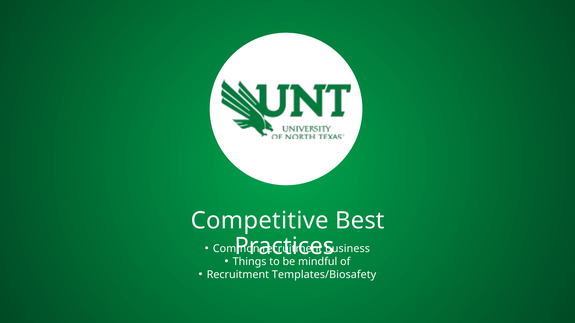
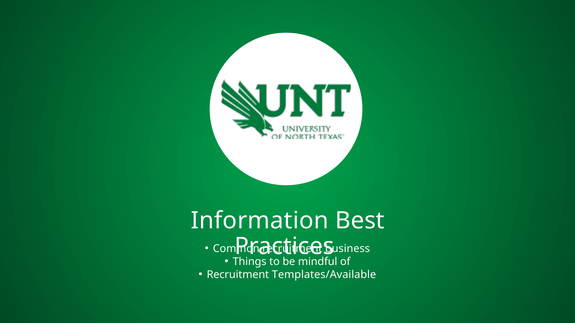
Competitive: Competitive -> Information (260, 221)
Templates/Biosafety: Templates/Biosafety -> Templates/Available (324, 275)
